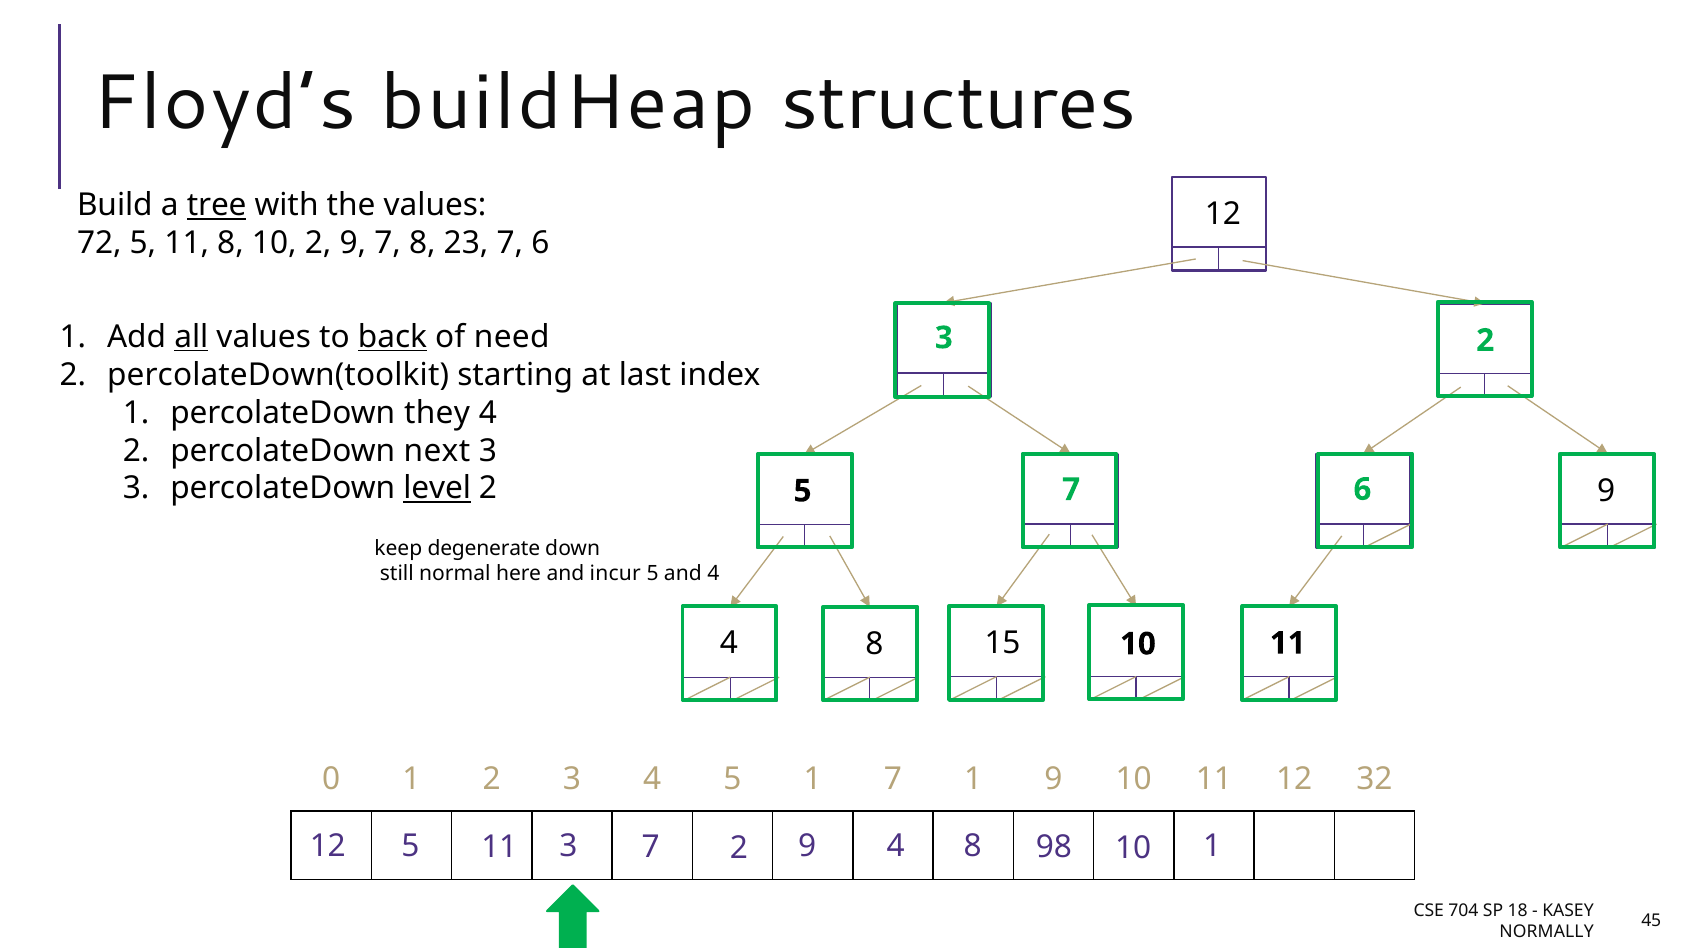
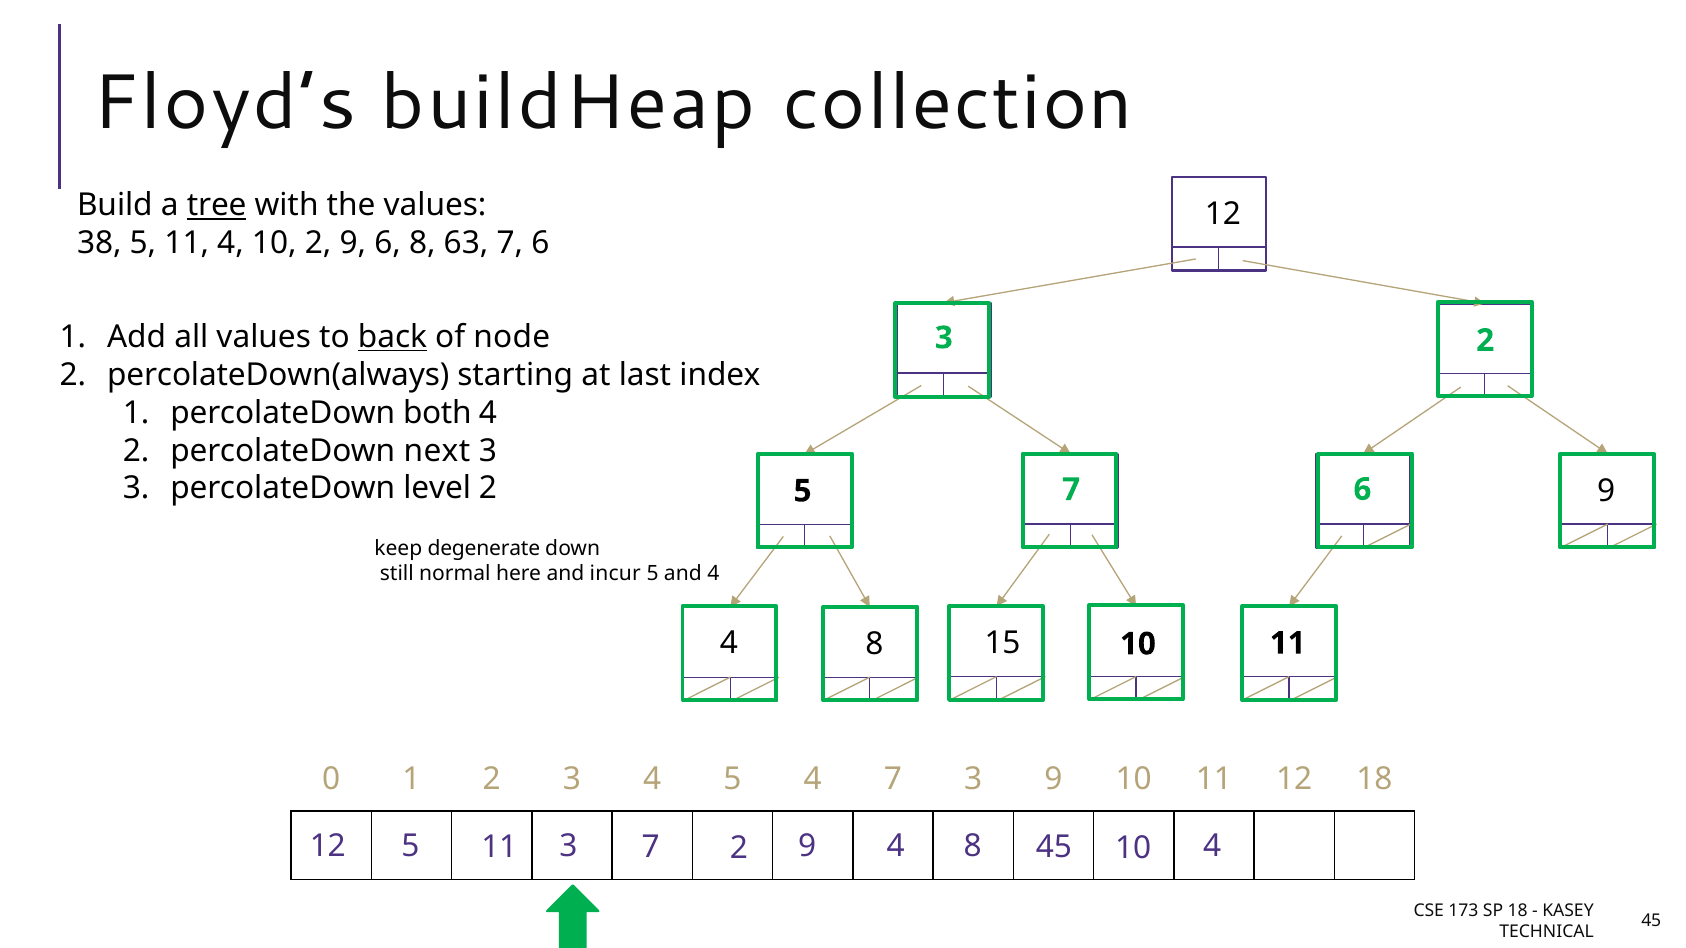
structures: structures -> collection (958, 103)
72: 72 -> 38 (99, 243)
11 8: 8 -> 4 (230, 243)
7: 7 -> 6 (388, 243)
23: 23 -> 63 (466, 243)
all underline: present -> none (191, 337)
need: need -> node (512, 337)
percolateDown(toolkit: percolateDown(toolkit -> percolateDown(always (278, 375)
they: they -> both (437, 413)
level underline: present -> none (437, 489)
5 1: 1 -> 4 (813, 779)
1: 1 -> 3 (973, 779)
12 32: 32 -> 18 (1374, 779)
8 98: 98 -> 45 (1054, 848)
1: 1 -> 4 (1212, 847)
704: 704 -> 173 (1463, 911)
NORMALLY: NORMALLY -> TECHNICAL (1547, 932)
